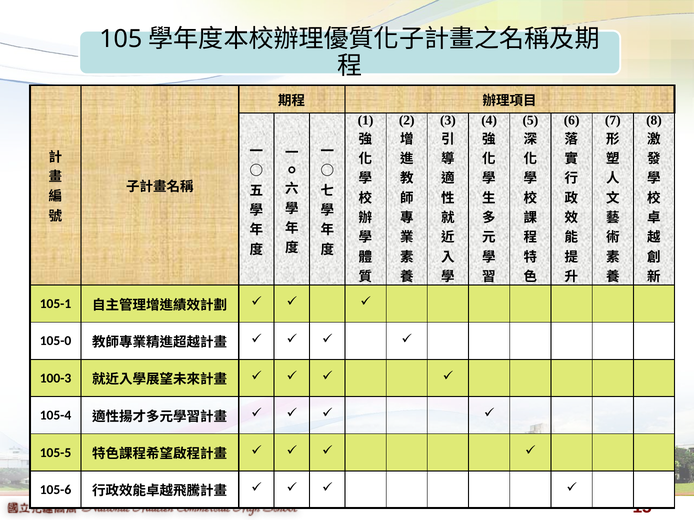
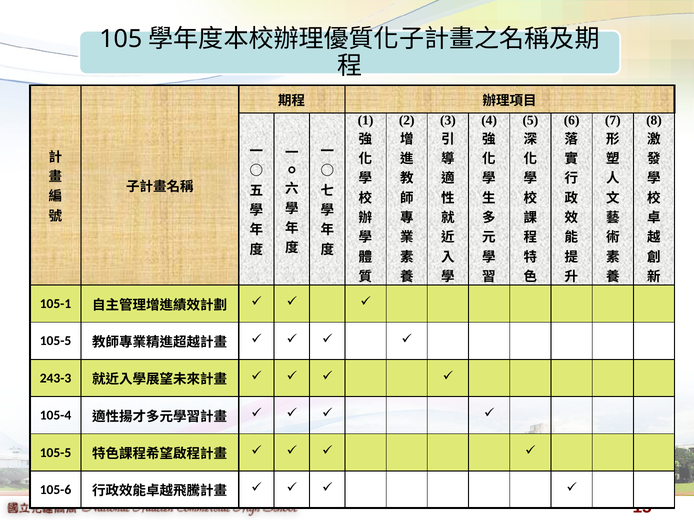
105-0: 105-0 -> 105-5 (55, 341)
100-3: 100-3 -> 243-3 (55, 379)
